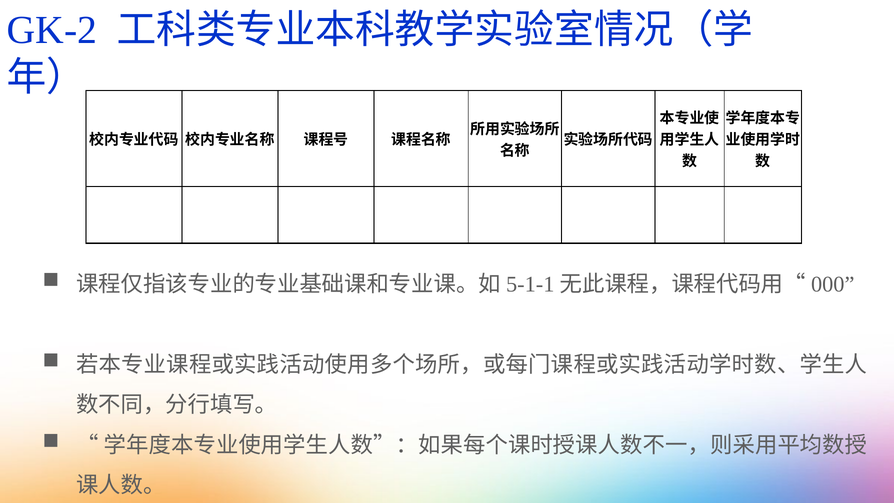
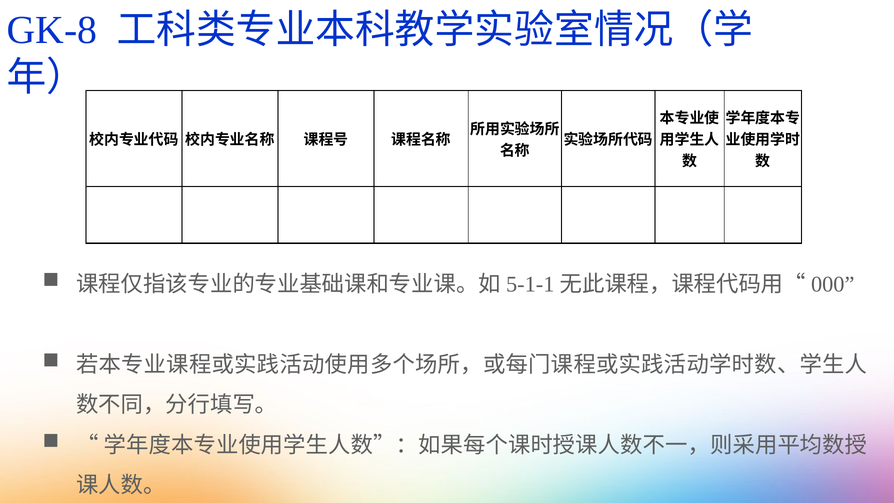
GK-2: GK-2 -> GK-8 (52, 30)
